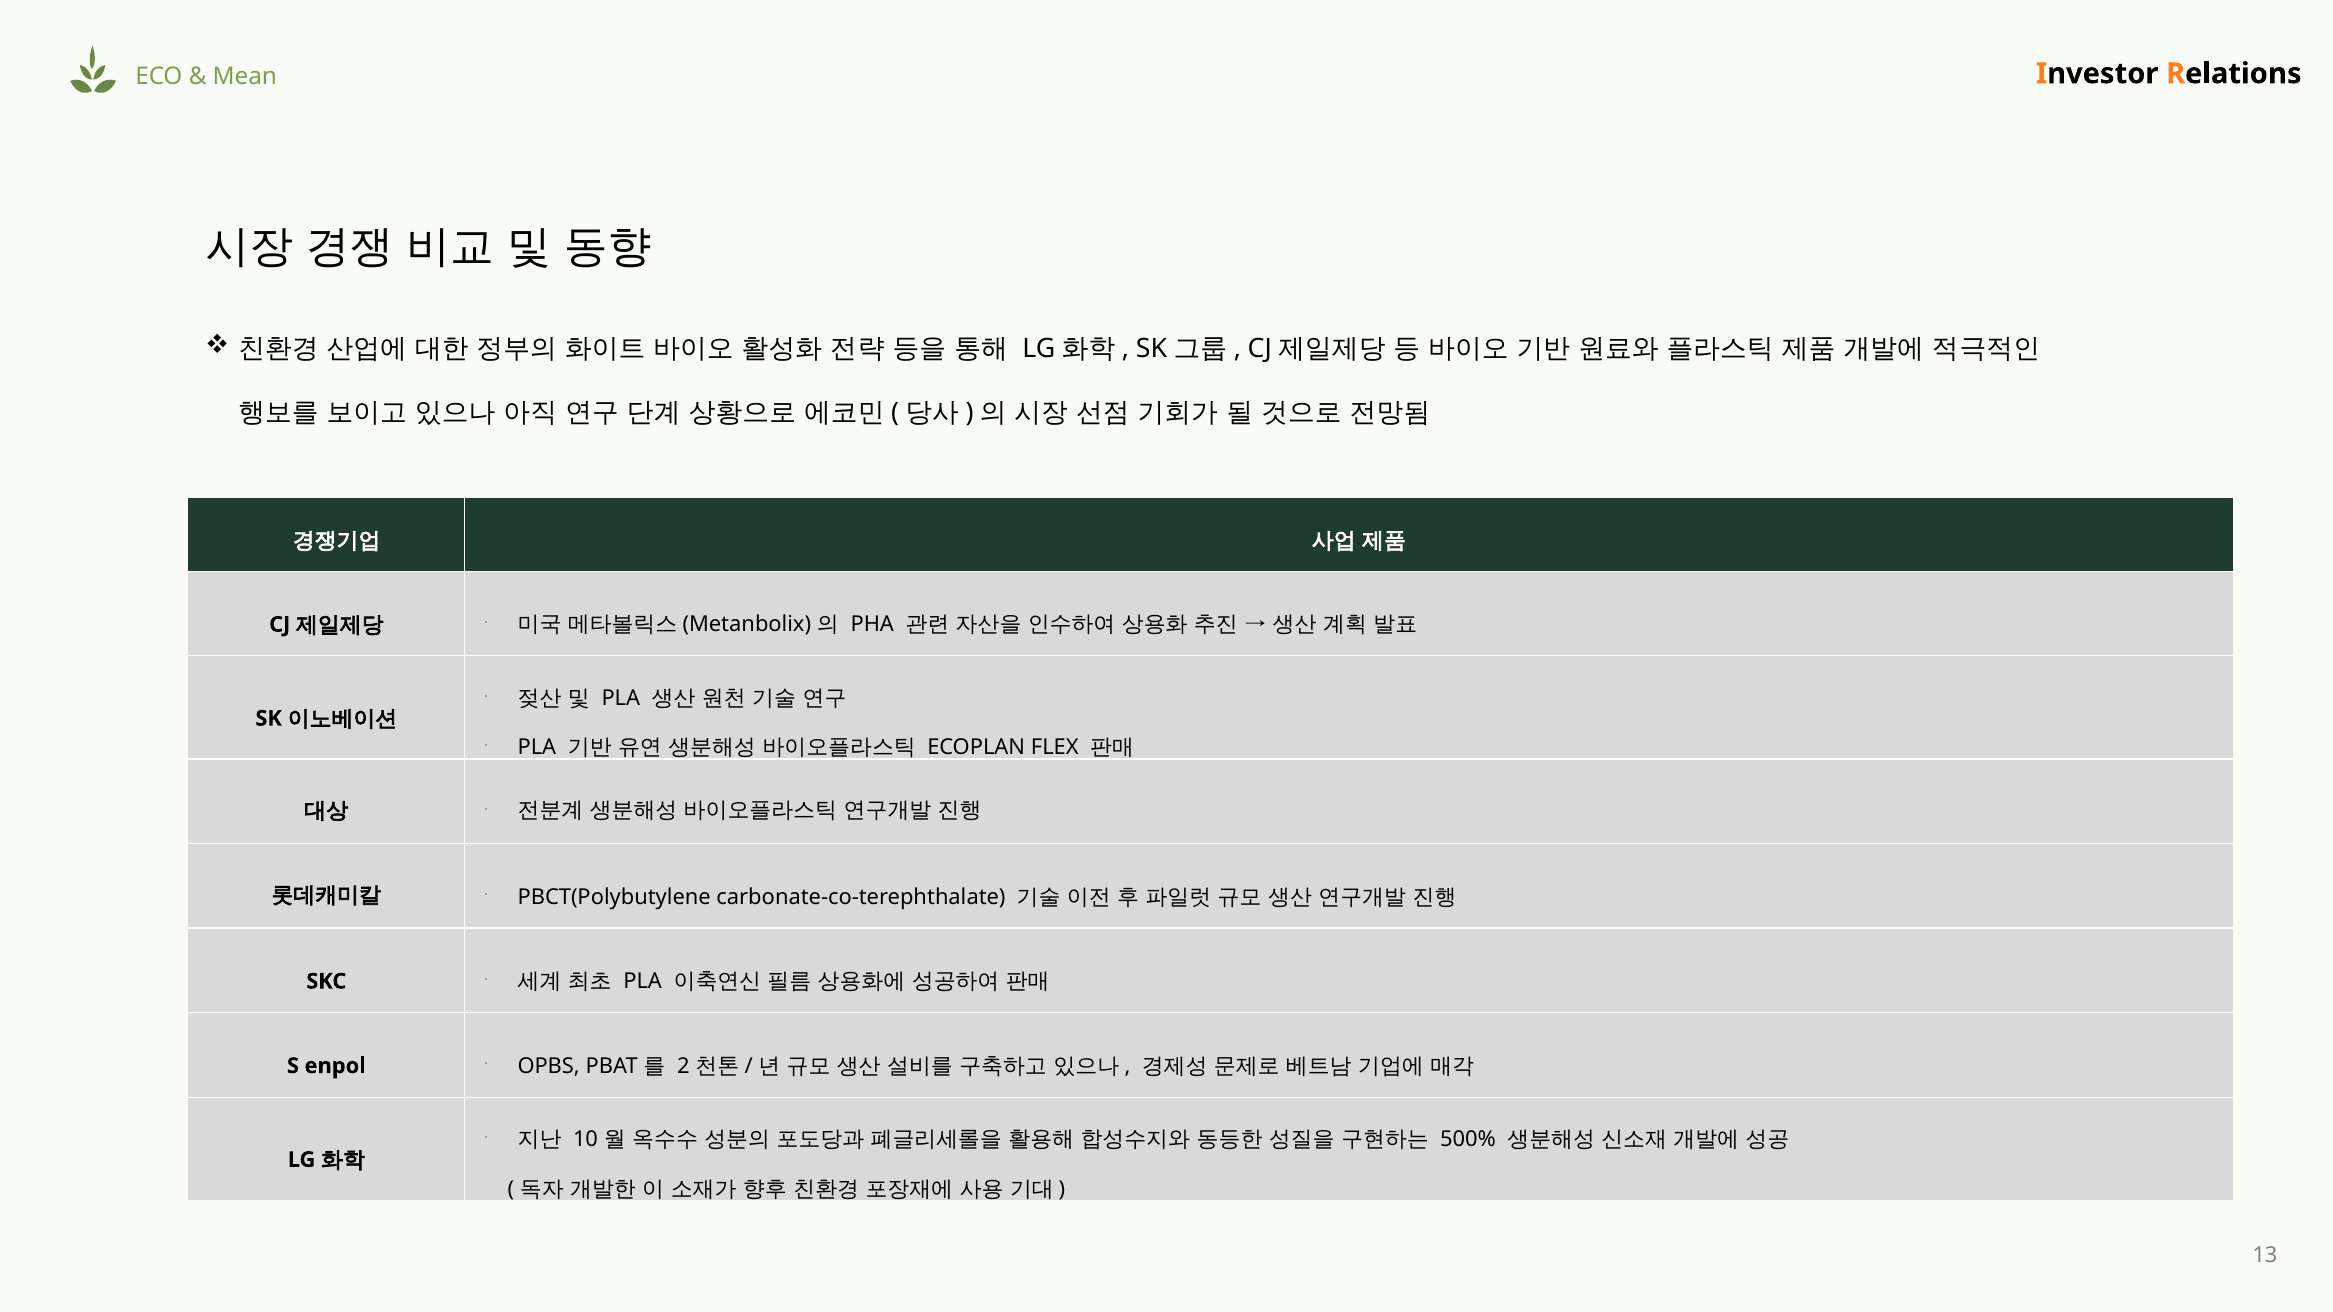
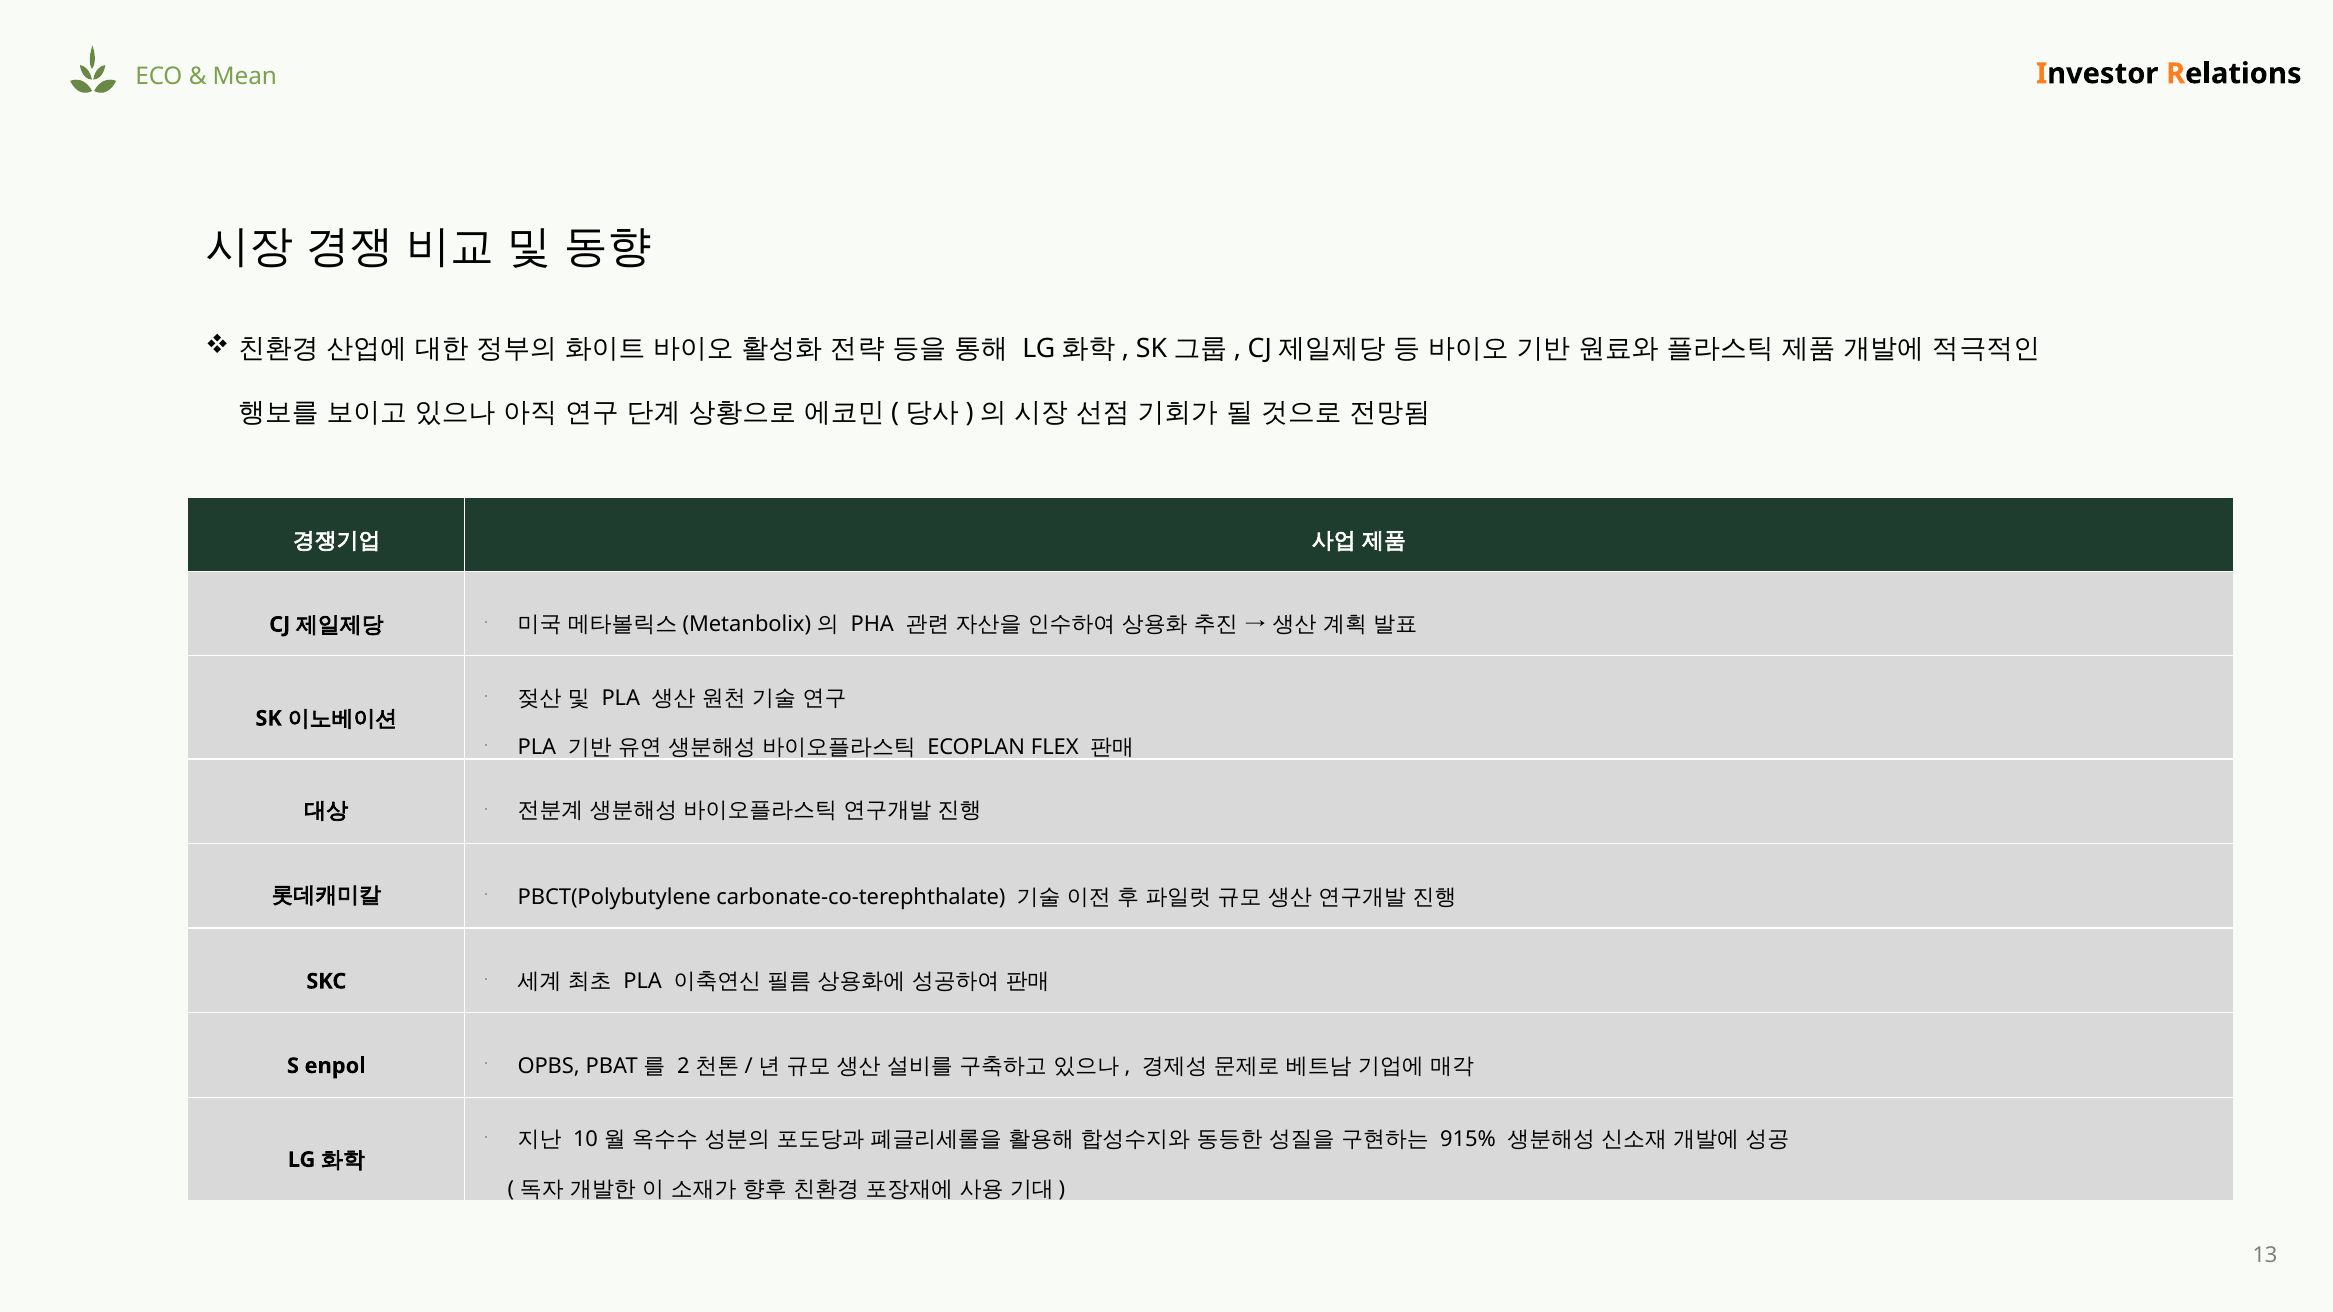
500%: 500% -> 915% (1468, 1140)
